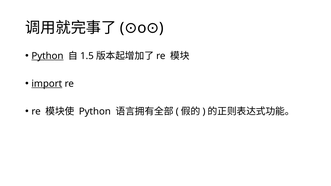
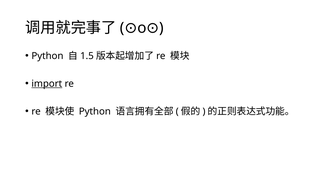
Python underline: present -> none (47, 56)
